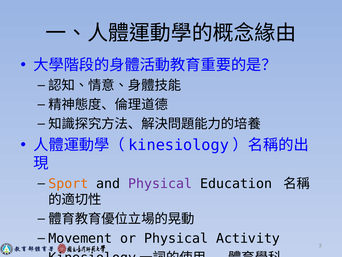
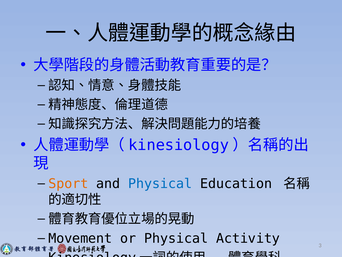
Physical colour: purple -> blue (160, 183)
